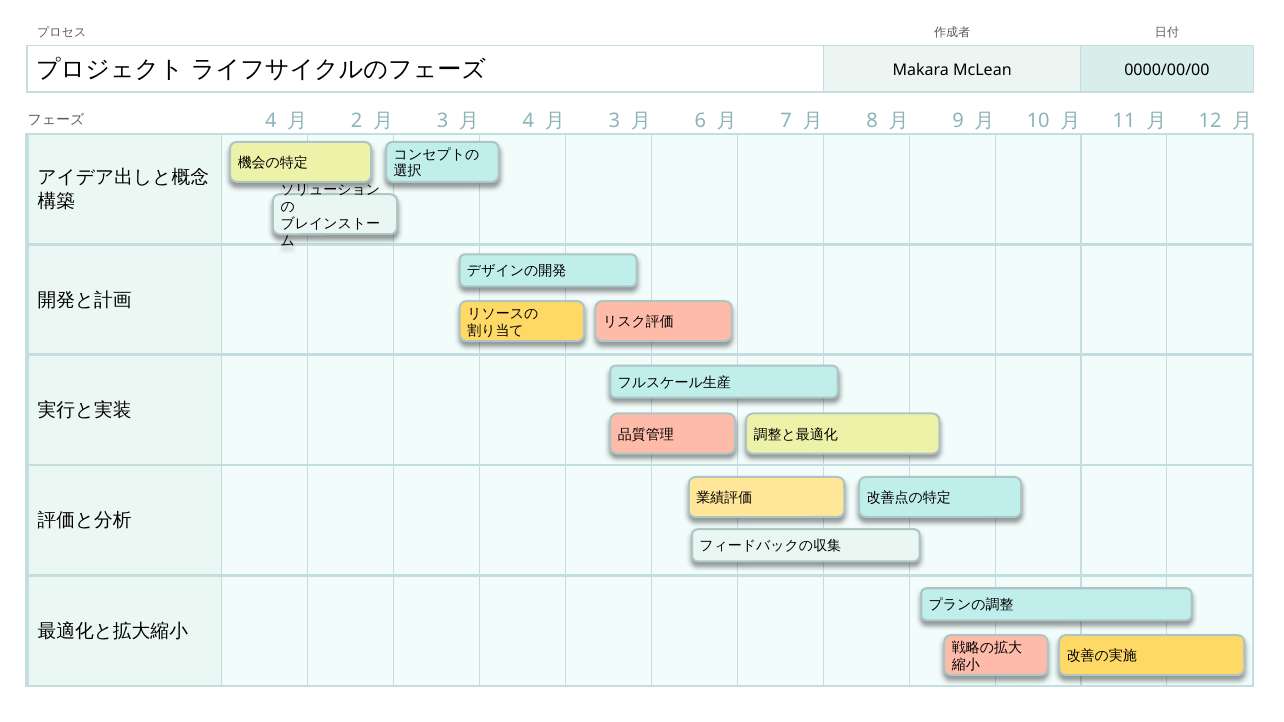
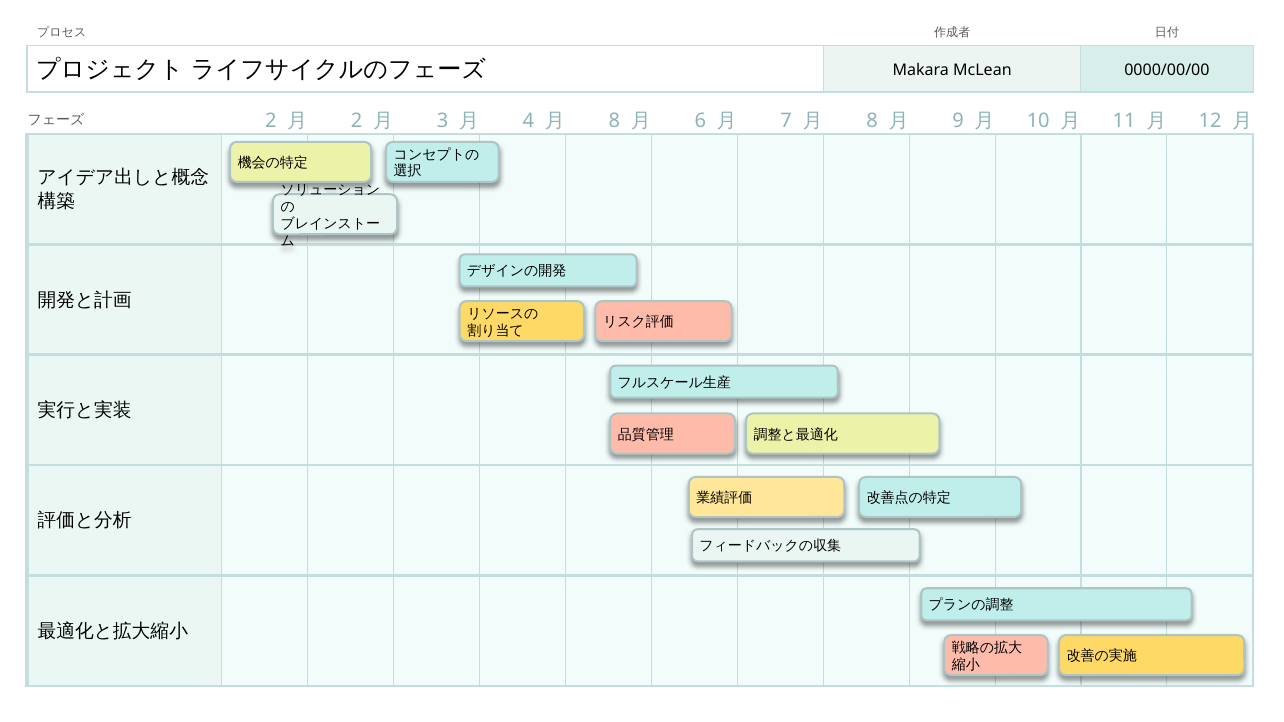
4: 4 -> 2 (271, 121)
3: 3 -> 8 (614, 121)
